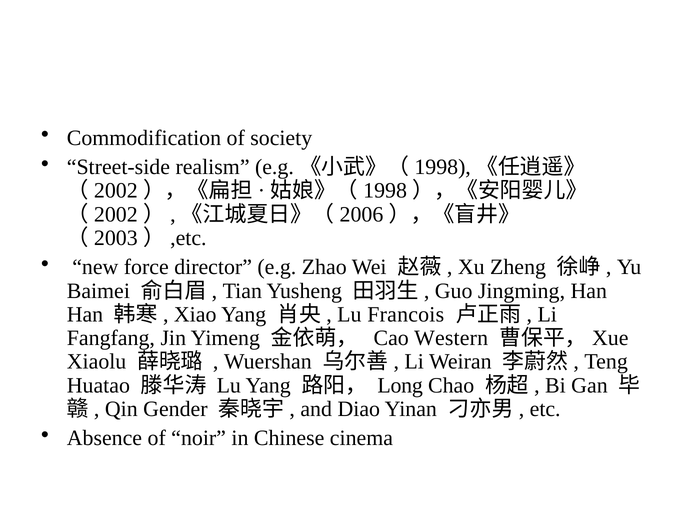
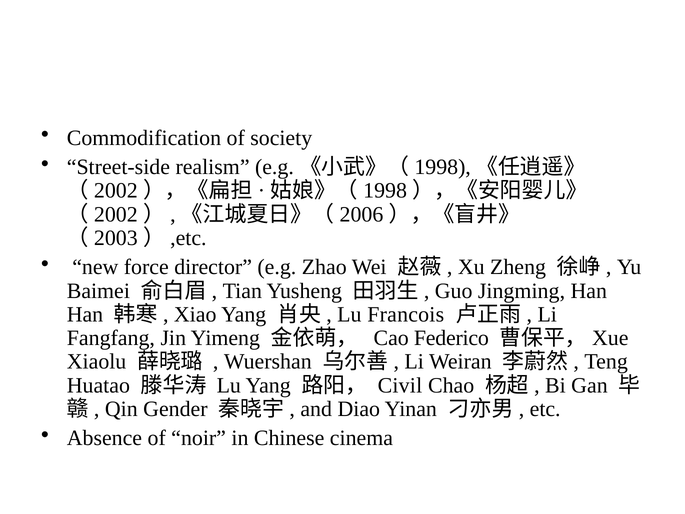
Western: Western -> Federico (451, 338)
Long: Long -> Civil (400, 385)
